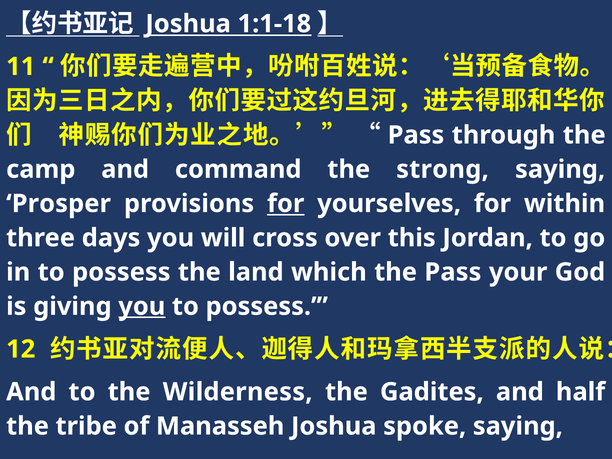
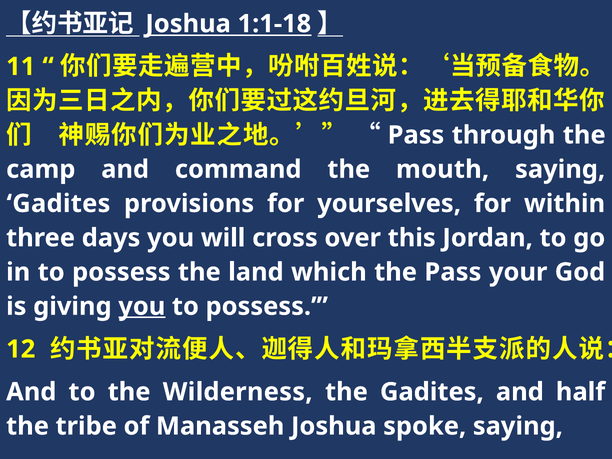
strong: strong -> mouth (443, 169)
Prosper: Prosper -> Gadites (58, 204)
for underline: present -> none (286, 204)
